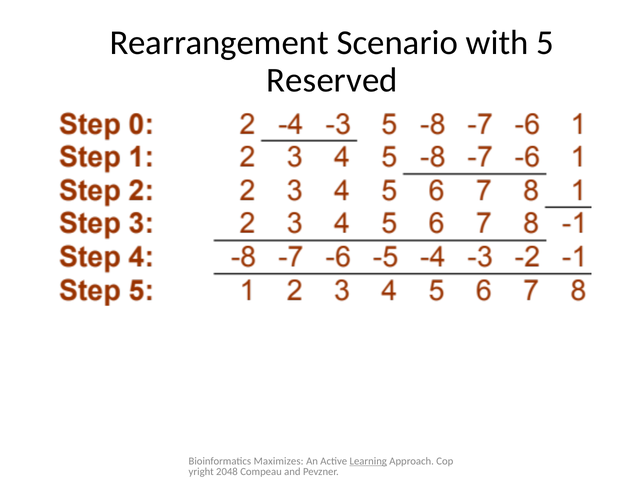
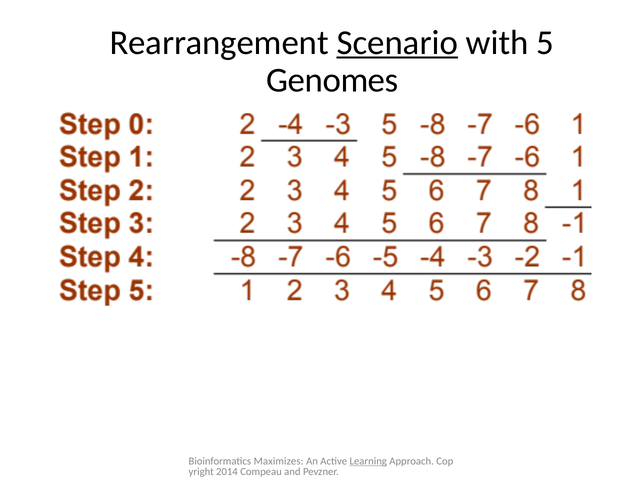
Scenario underline: none -> present (397, 43)
Reserved: Reserved -> Genomes (332, 80)
2048: 2048 -> 2014 (227, 471)
